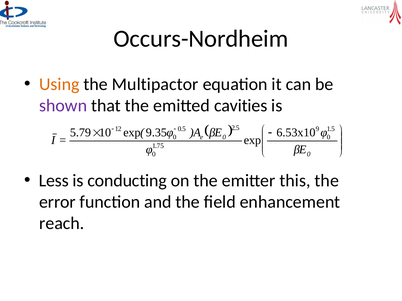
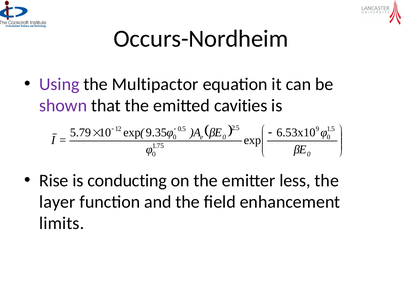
Using colour: orange -> purple (59, 84)
Less: Less -> Rise (54, 181)
this: this -> less (295, 181)
error: error -> layer (57, 202)
reach: reach -> limits (62, 224)
